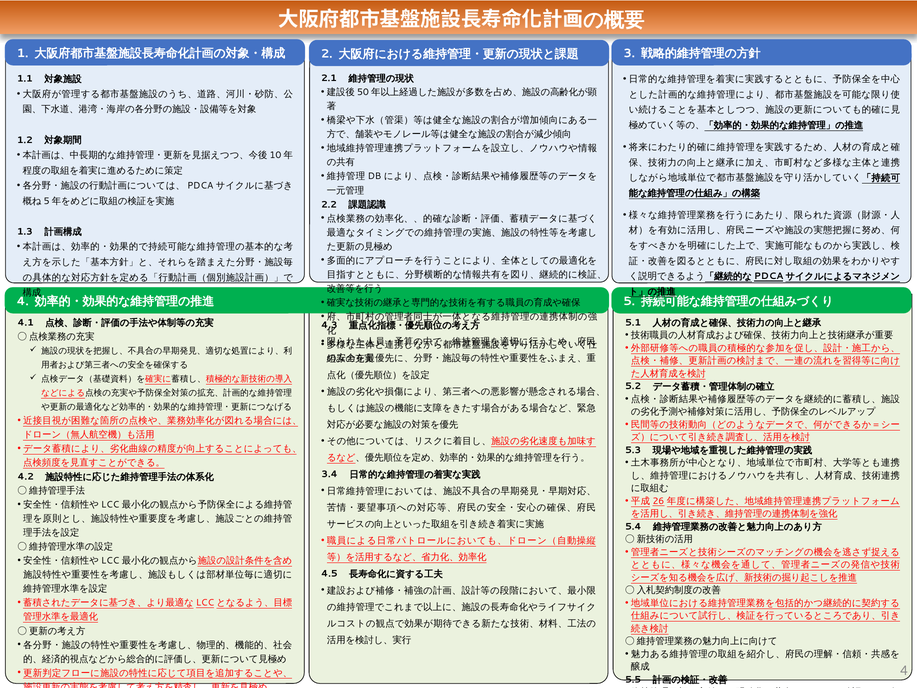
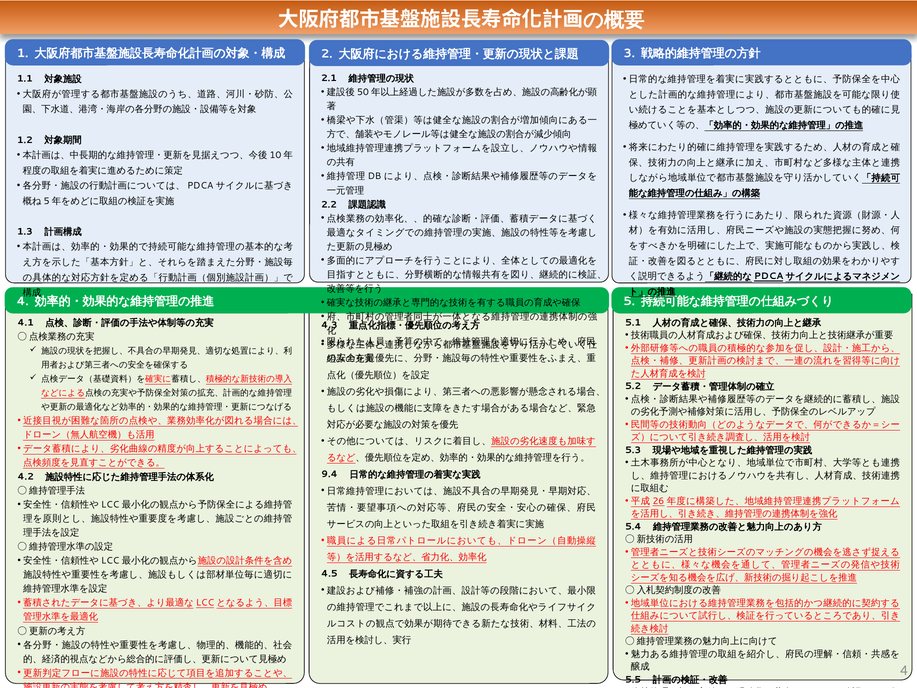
3.4: 3.4 -> 9.4 (330, 474)
